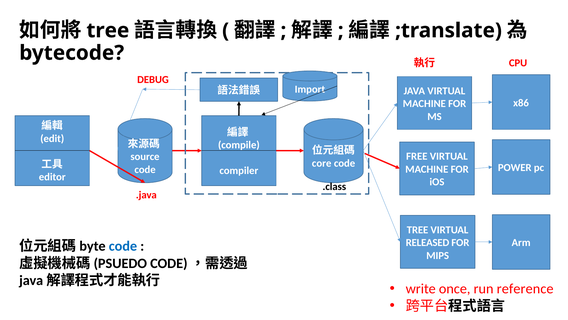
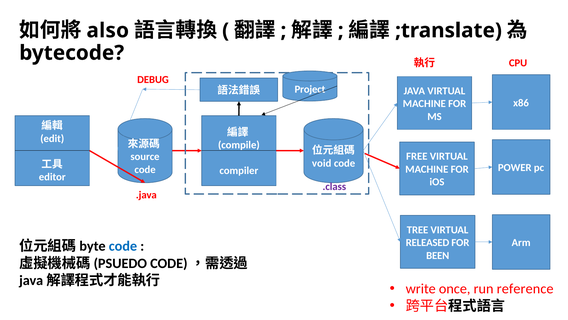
tree: tree -> also (108, 30)
Import: Import -> Project (310, 89)
core: core -> void (322, 163)
.class colour: black -> purple (334, 186)
MIPS: MIPS -> BEEN (438, 255)
